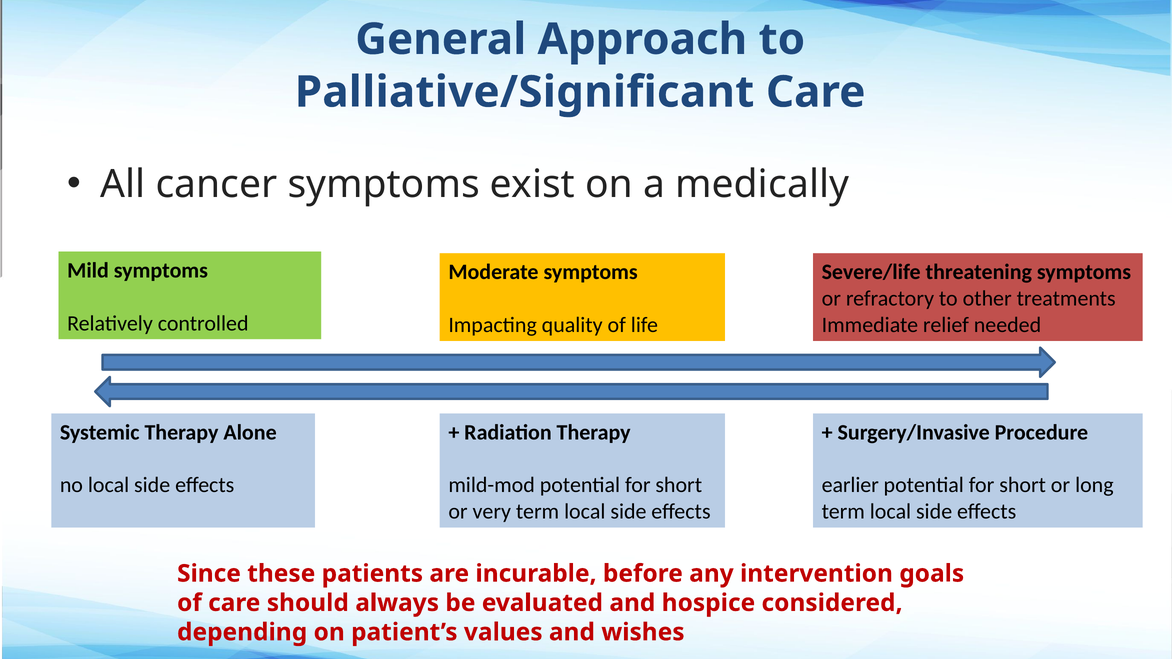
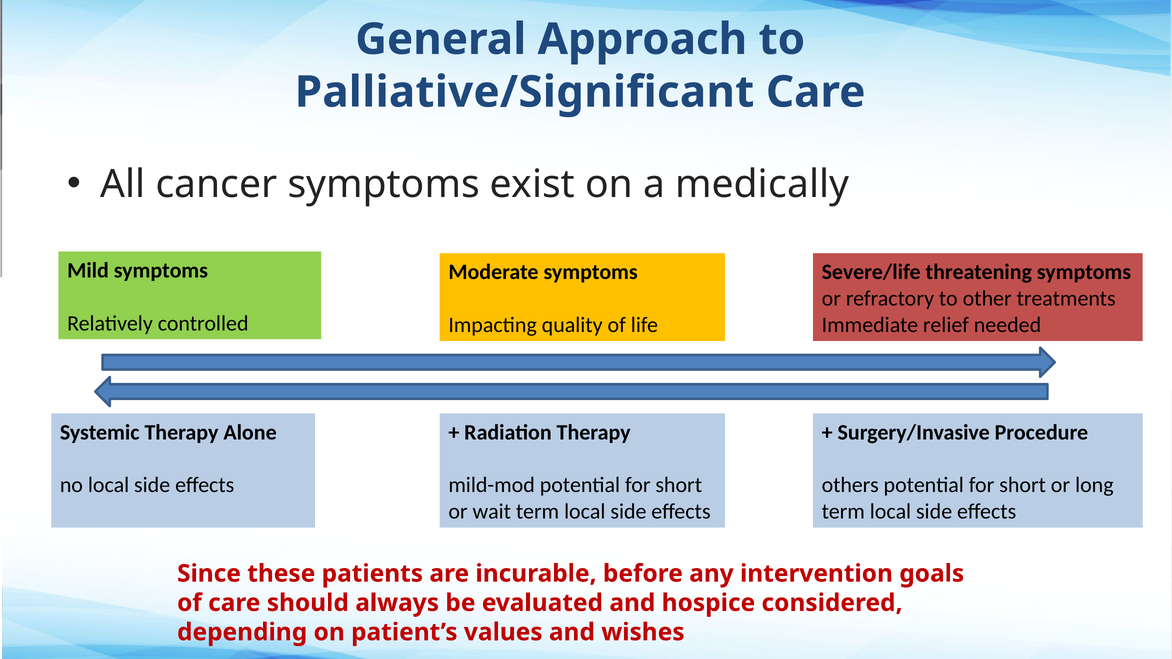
earlier: earlier -> others (850, 485)
very: very -> wait (492, 512)
